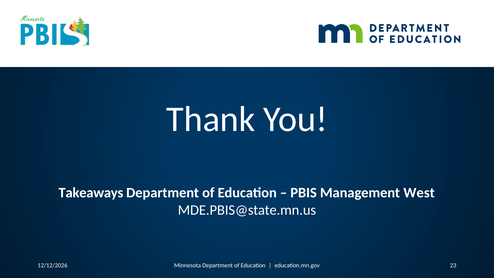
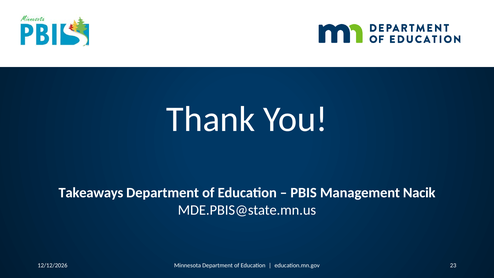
West: West -> Nacik (419, 193)
